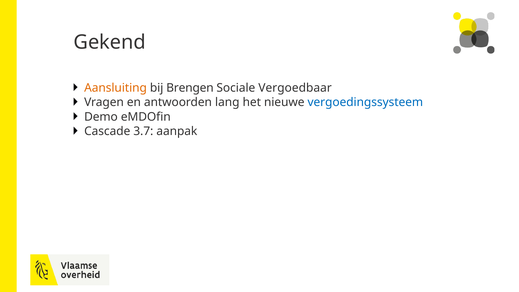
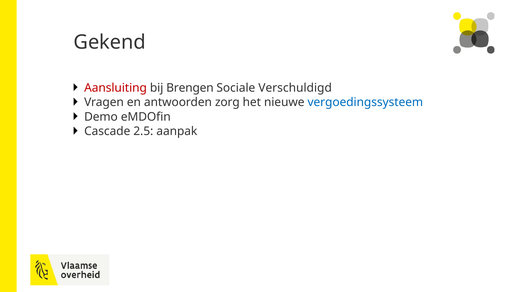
Aansluiting colour: orange -> red (116, 88)
Vergoedbaar: Vergoedbaar -> Verschuldigd (295, 88)
lang: lang -> zorg (227, 102)
3.7: 3.7 -> 2.5 (143, 131)
